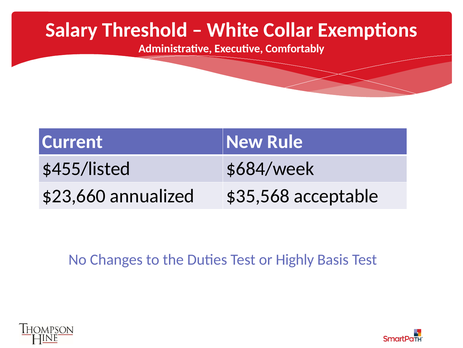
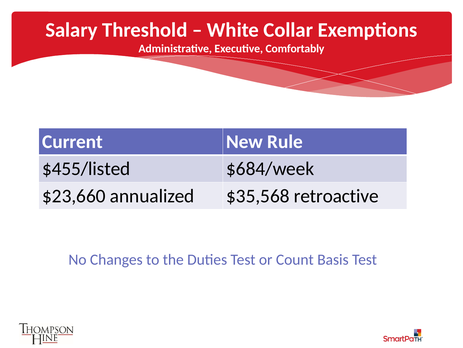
acceptable: acceptable -> retroactive (336, 196)
Highly: Highly -> Count (295, 259)
